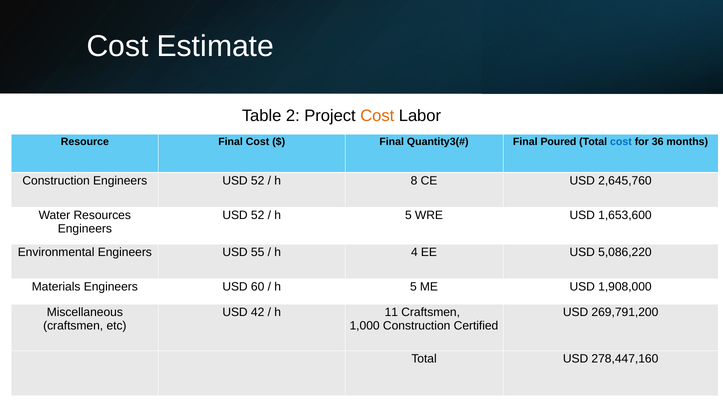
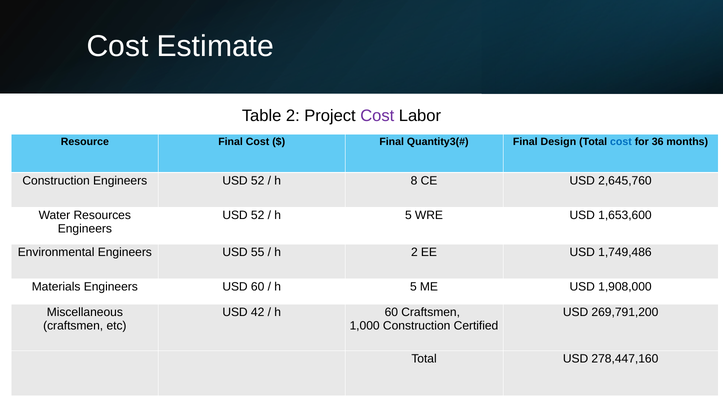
Cost colour: orange -> purple (377, 116)
Poured: Poured -> Design (558, 142)
h 4: 4 -> 2 (414, 252)
5,086,220: 5,086,220 -> 1,749,486 (625, 252)
h 11: 11 -> 60 (391, 312)
